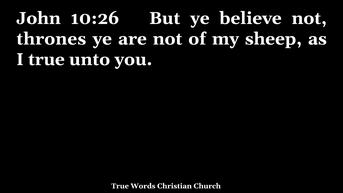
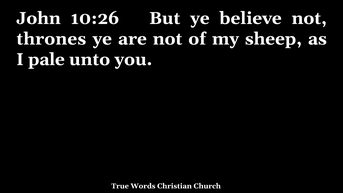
I true: true -> pale (46, 59)
